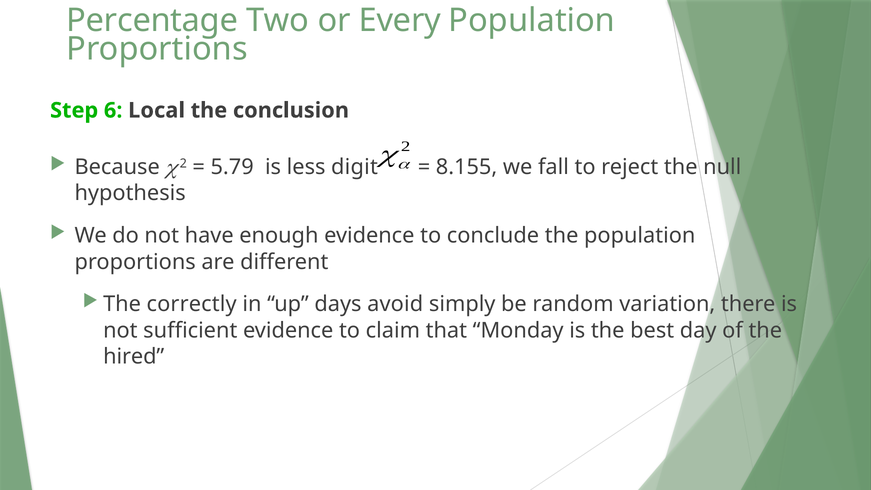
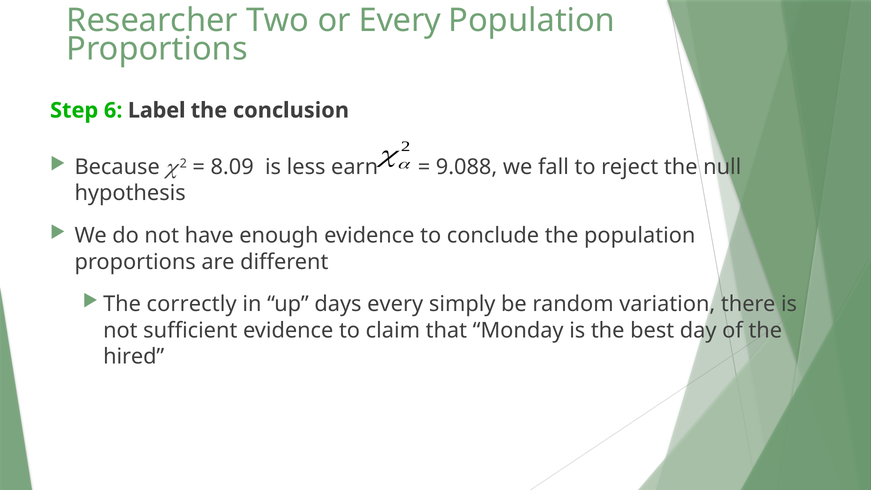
Percentage: Percentage -> Researcher (152, 21)
Local: Local -> Label (157, 110)
5.79: 5.79 -> 8.09 (232, 167)
digit: digit -> earn (355, 167)
8.155: 8.155 -> 9.088 (467, 167)
days avoid: avoid -> every (395, 304)
